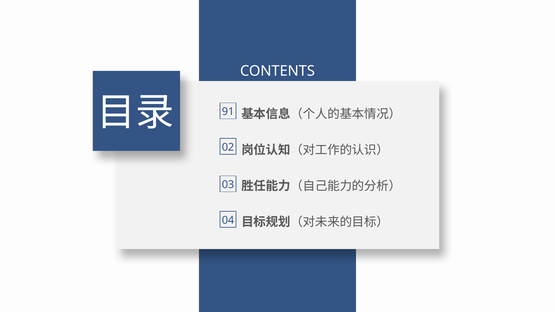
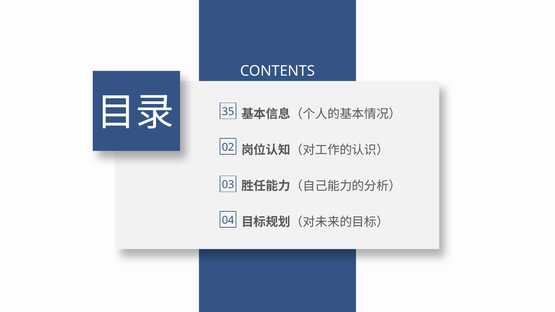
91: 91 -> 35 (228, 112)
